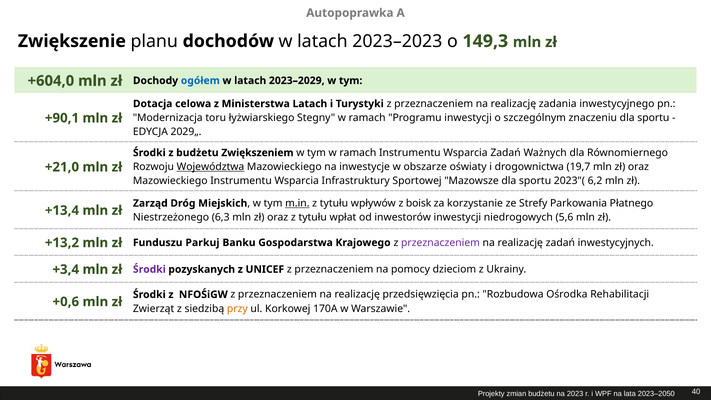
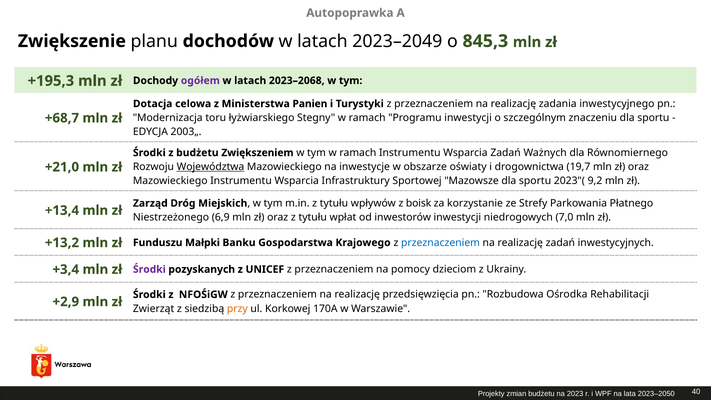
2023–2023: 2023–2023 -> 2023–2049 (397, 41)
149,3: 149,3 -> 845,3 (485, 41)
+604,0: +604,0 -> +195,3 (51, 81)
ogółem colour: blue -> purple (200, 81)
2023–2029: 2023–2029 -> 2023–2068 (297, 81)
Ministerstwa Latach: Latach -> Panien (310, 104)
+90,1: +90,1 -> +68,7 (62, 118)
2029„: 2029„ -> 2003„ (186, 132)
6,2: 6,2 -> 9,2 (595, 181)
m.in underline: present -> none (297, 203)
6,3: 6,3 -> 6,9 (221, 217)
5,6: 5,6 -> 7,0 (564, 217)
Parkuj: Parkuj -> Małpki (203, 243)
przeznaczeniem colour: purple -> blue (441, 243)
+0,6: +0,6 -> +2,9 (66, 302)
